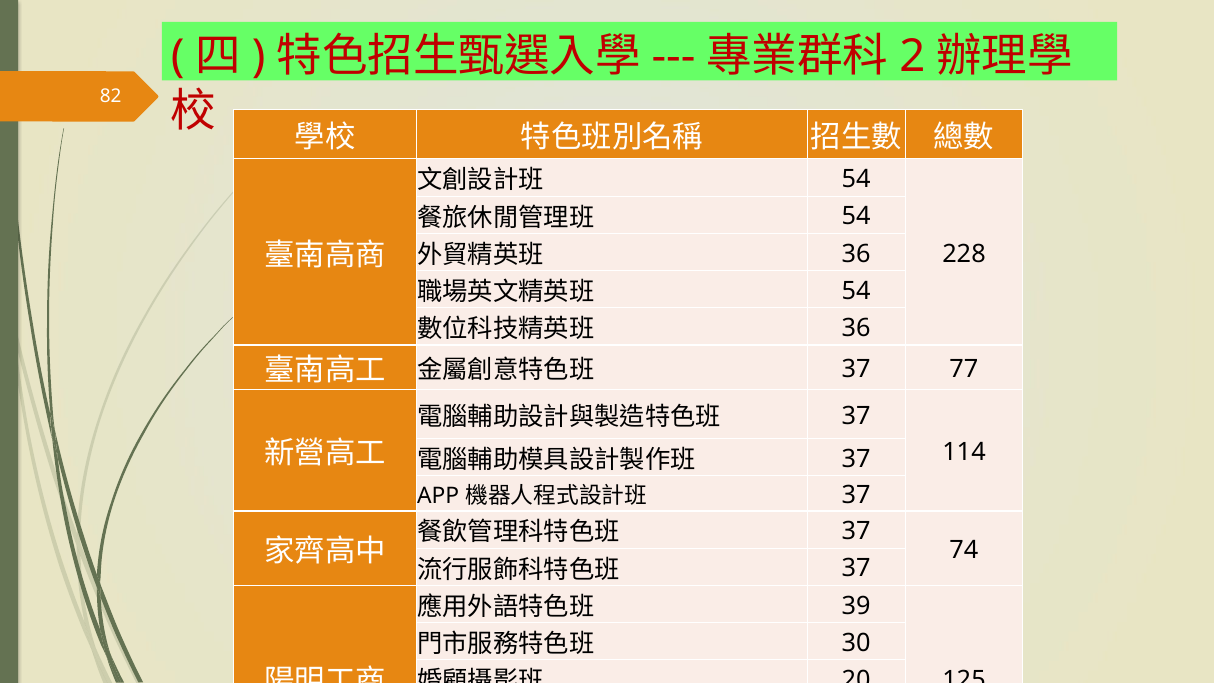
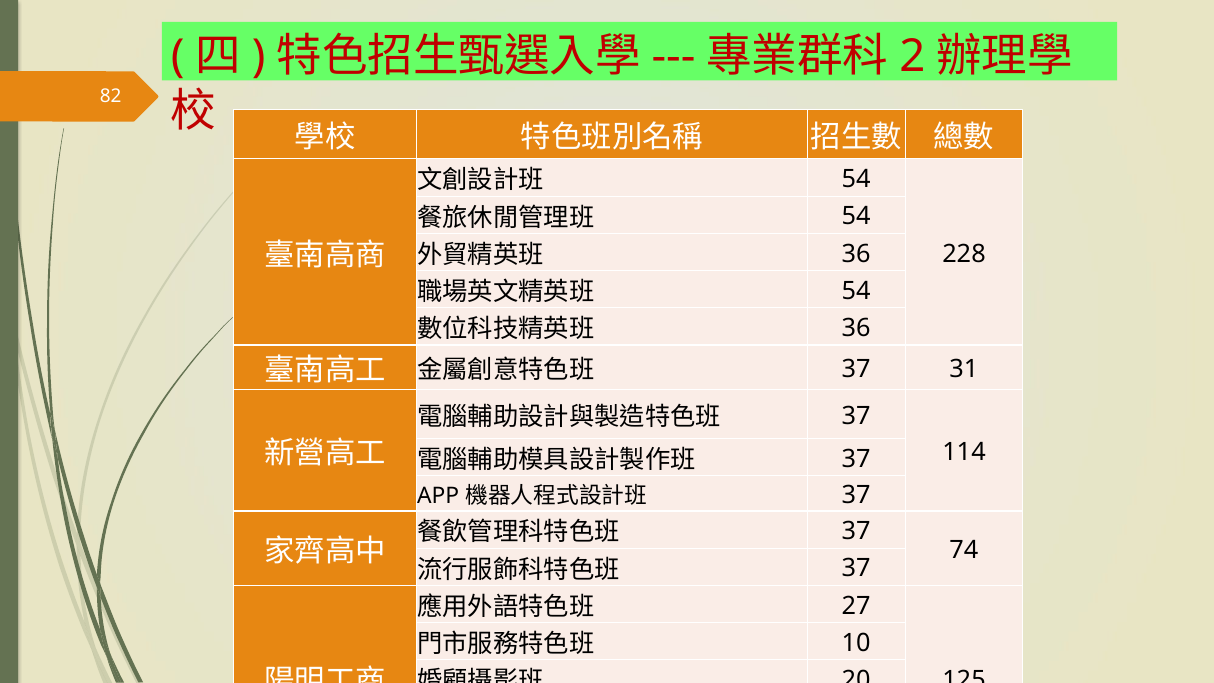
77: 77 -> 31 (964, 369)
39: 39 -> 27 (856, 606)
30: 30 -> 10 (856, 643)
